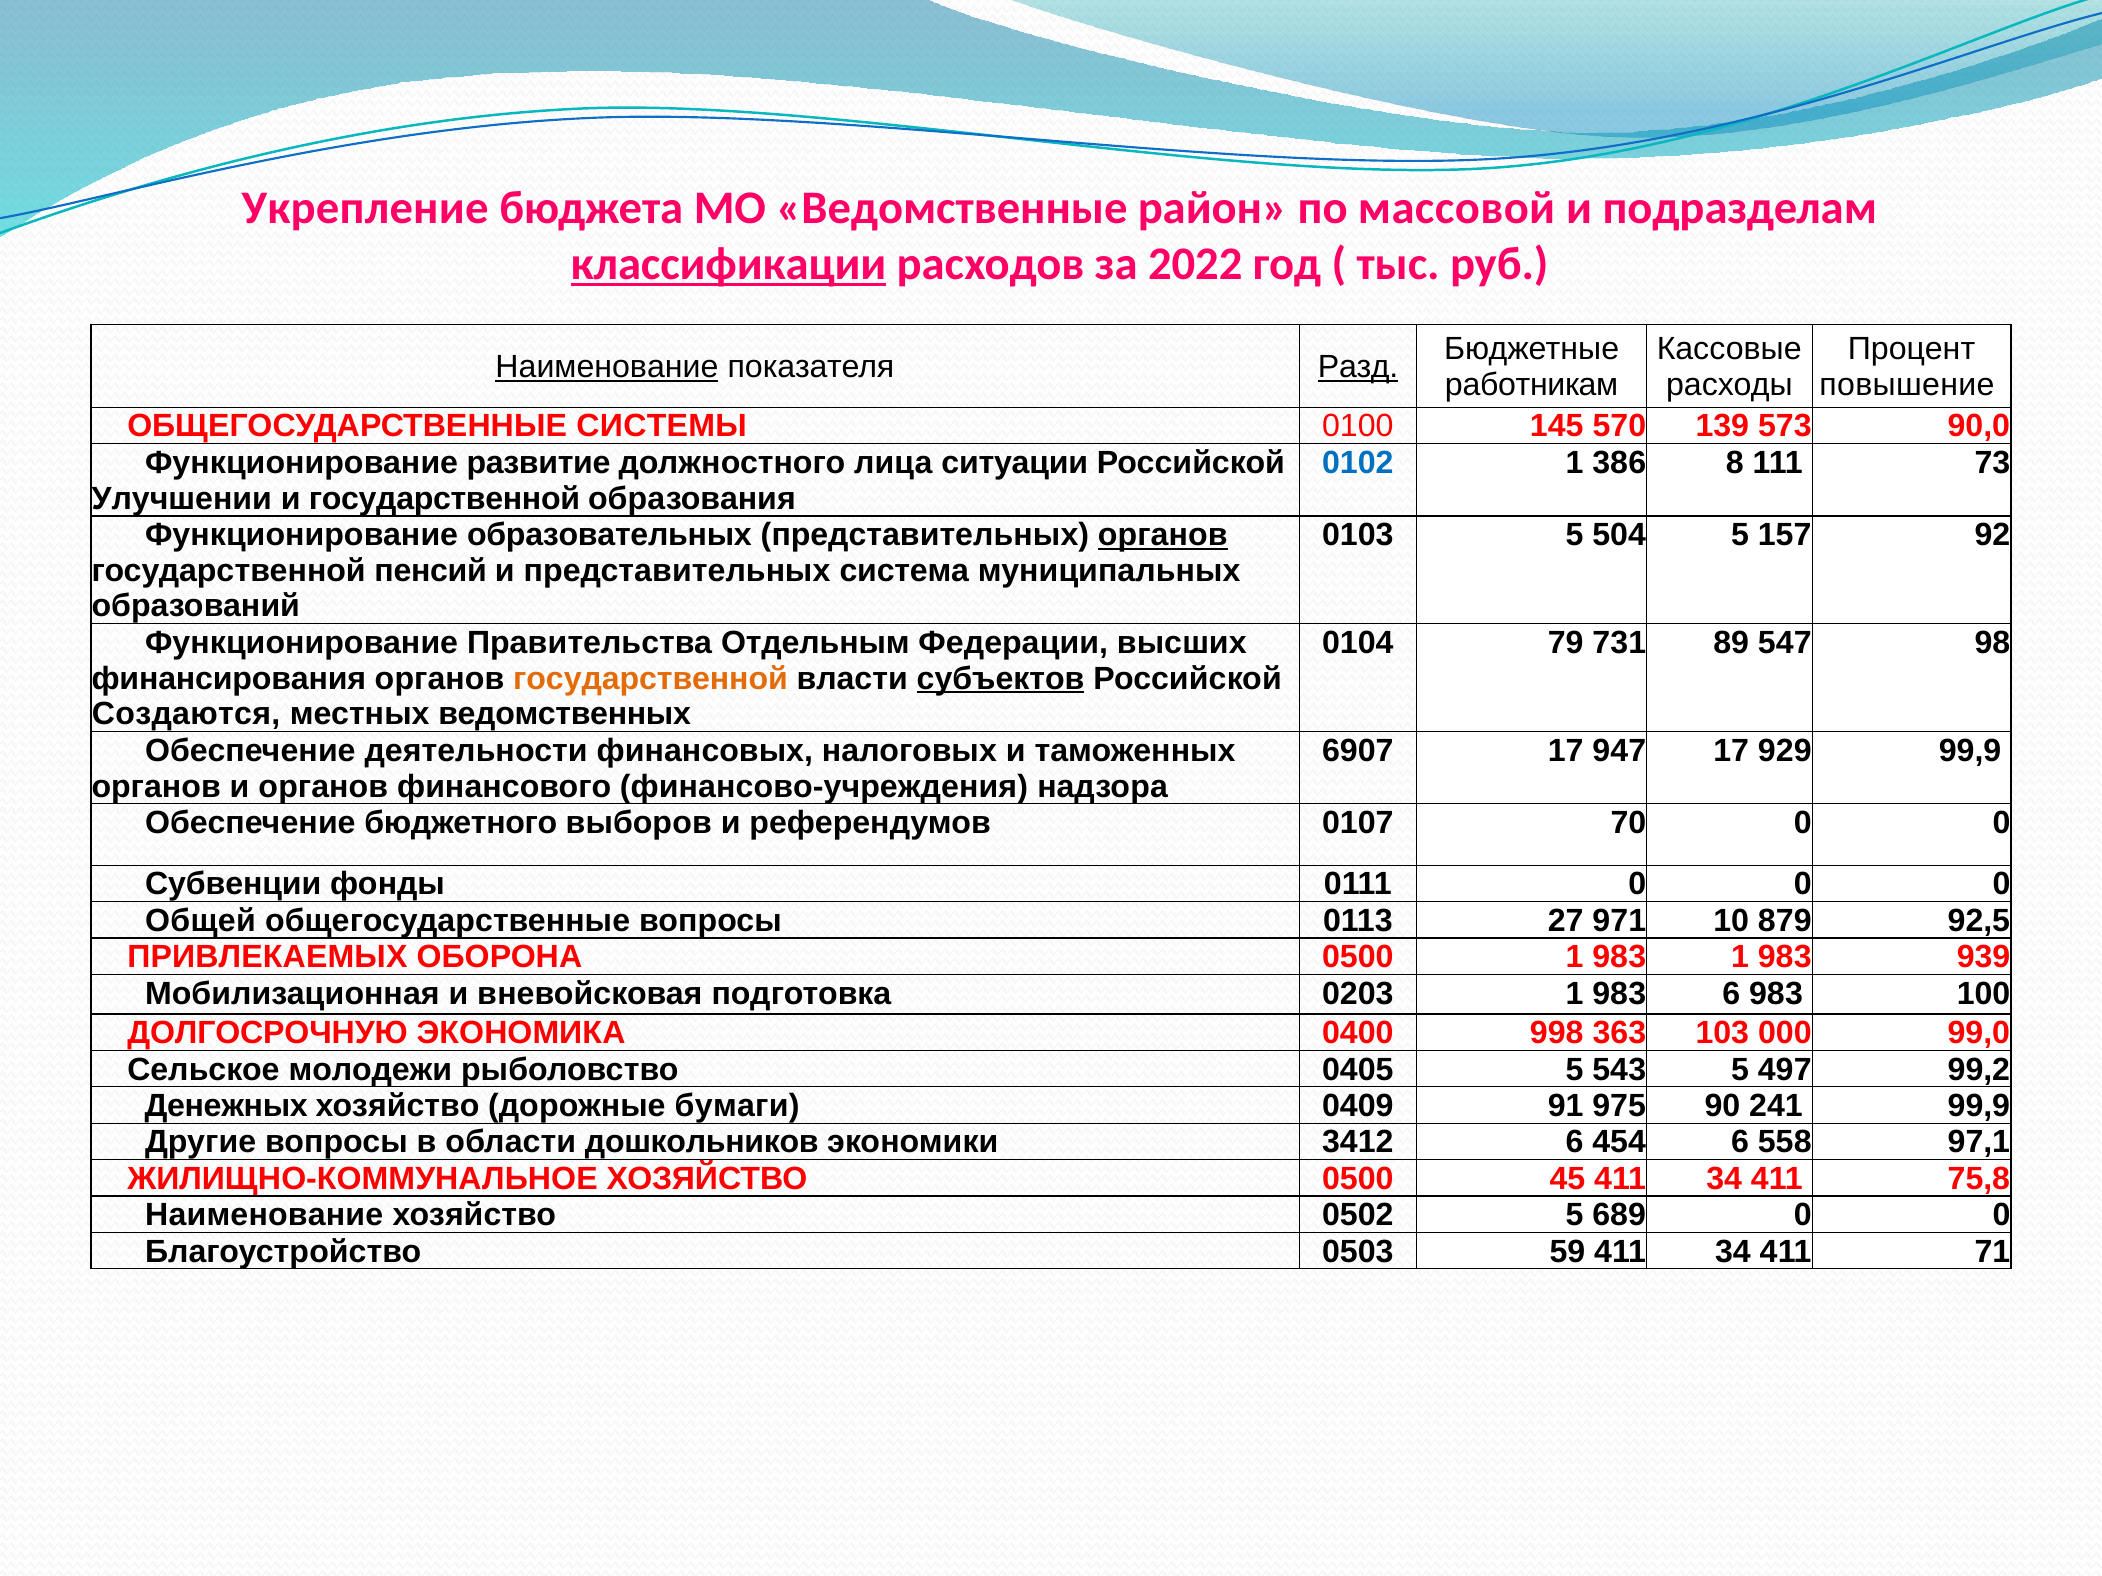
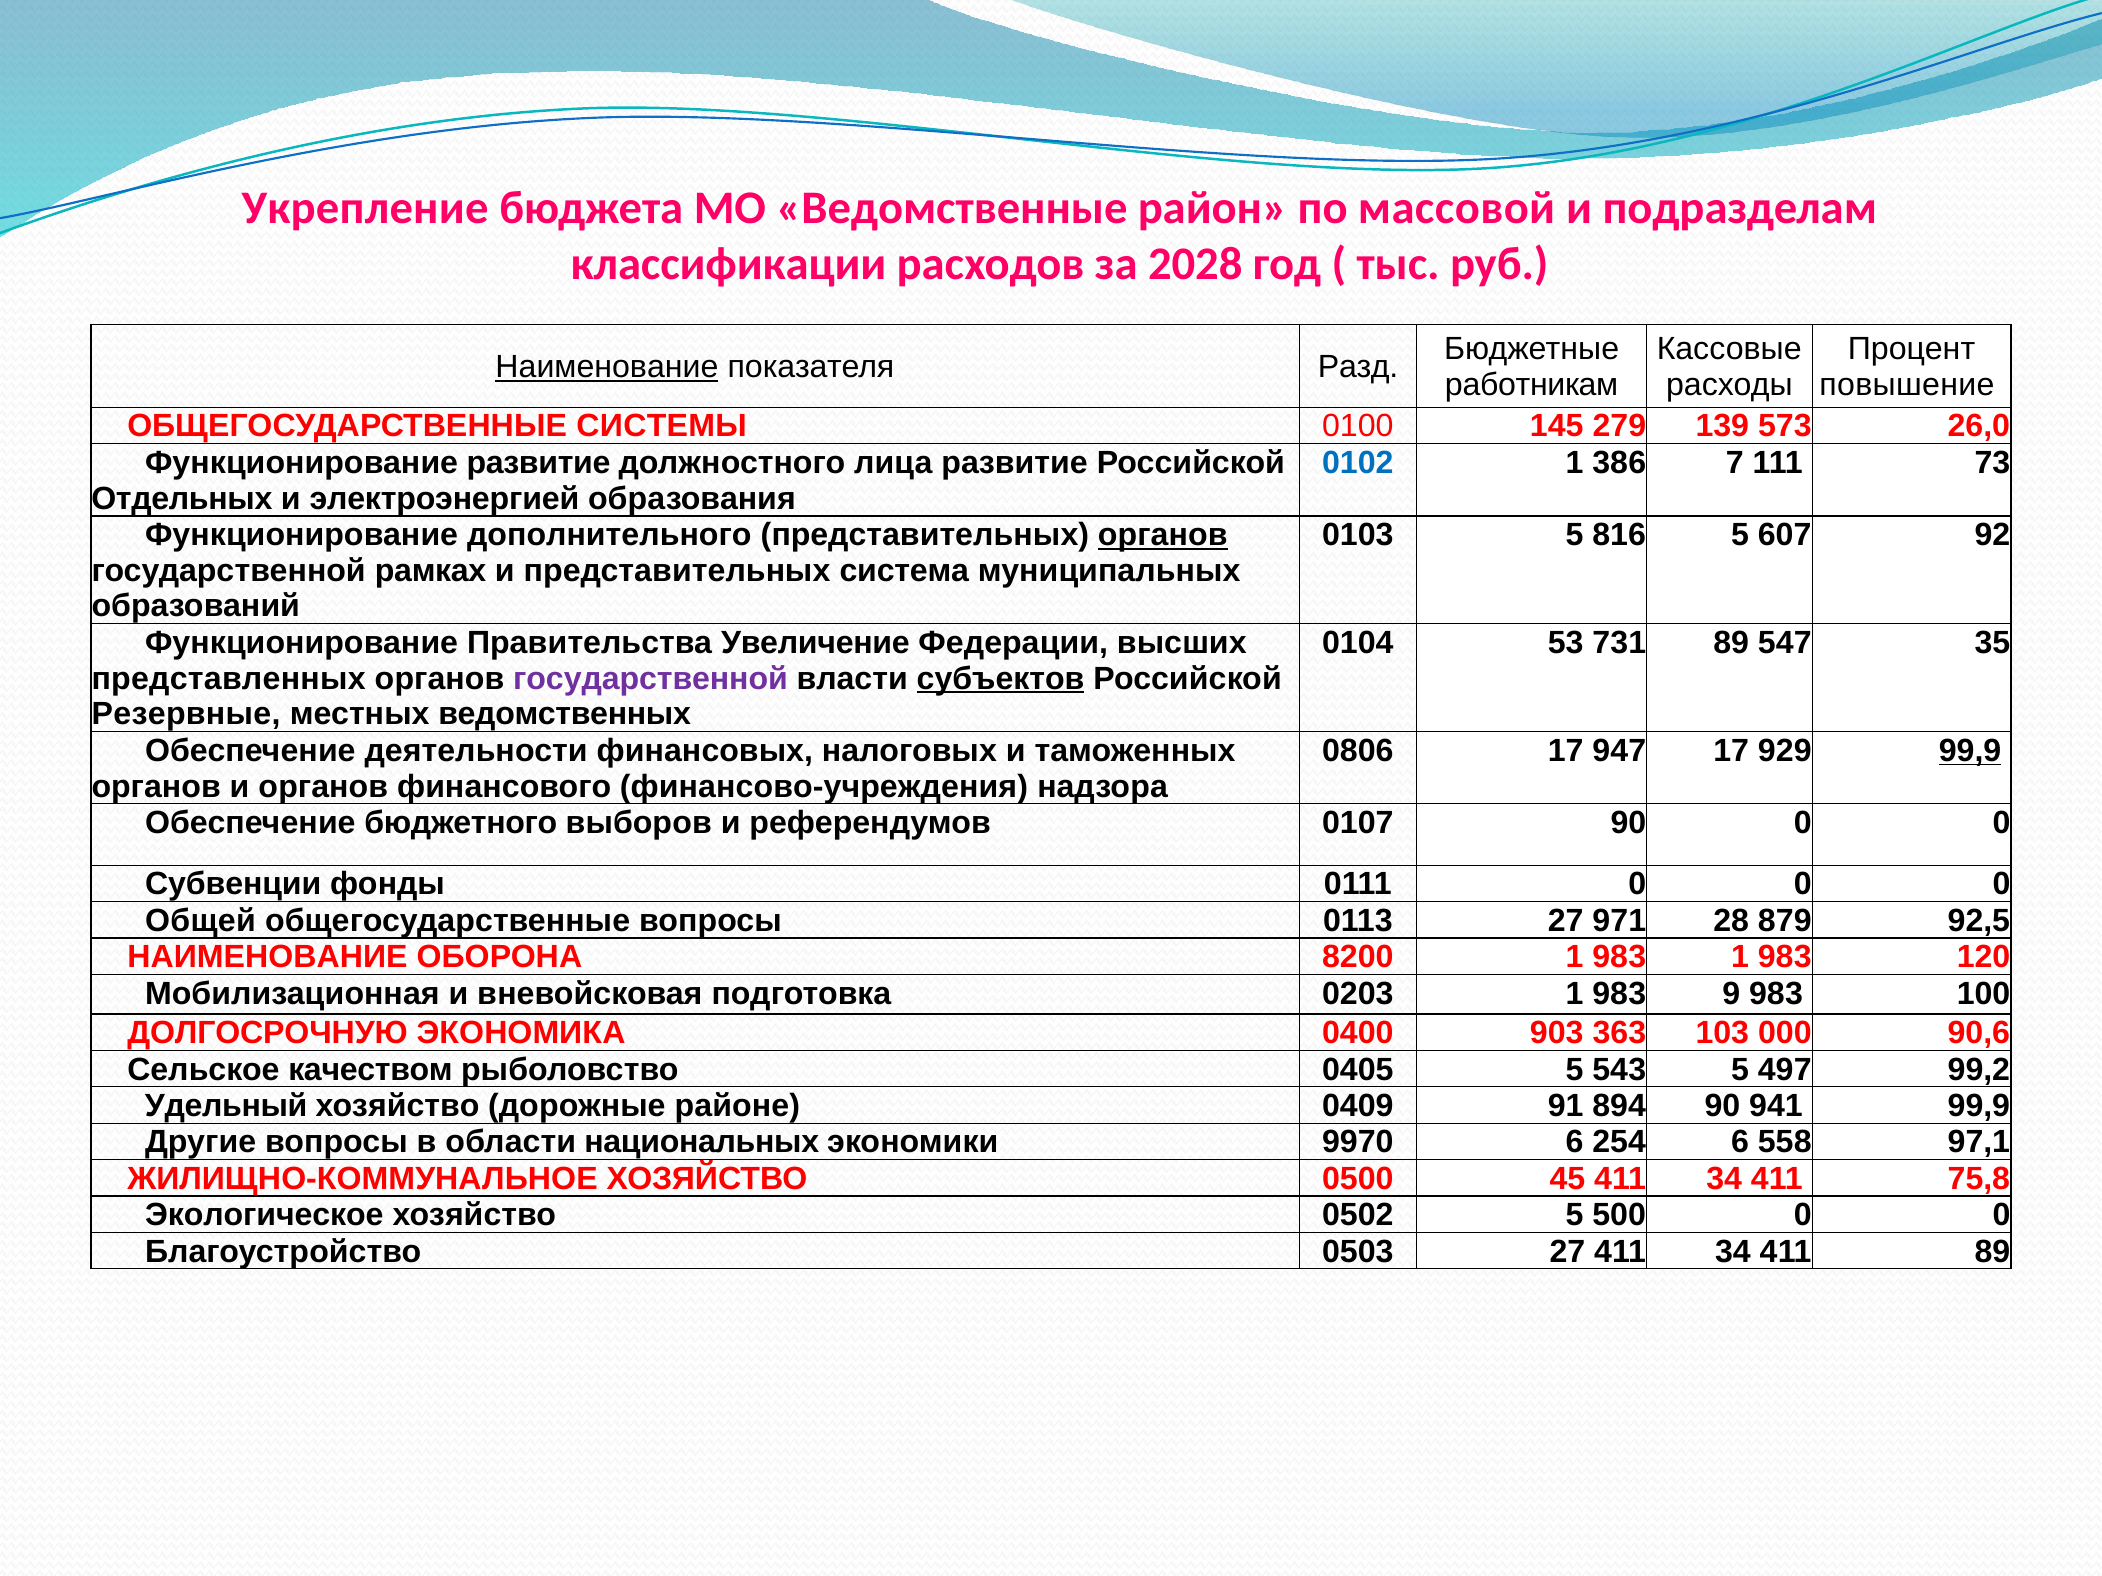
классификации underline: present -> none (729, 264)
2022: 2022 -> 2028 (1195, 264)
Разд underline: present -> none (1358, 367)
570: 570 -> 279 (1619, 427)
90,0: 90,0 -> 26,0 (1979, 427)
лица ситуации: ситуации -> развитие (1015, 463)
8: 8 -> 7 (1735, 463)
Улучшении: Улучшении -> Отдельных (182, 499)
и государственной: государственной -> электроэнергией (444, 499)
образовательных: образовательных -> дополнительного (609, 535)
504: 504 -> 816 (1619, 535)
157: 157 -> 607 (1785, 535)
пенсий: пенсий -> рамках (431, 571)
Отдельным: Отдельным -> Увеличение (815, 643)
79: 79 -> 53 (1566, 643)
98: 98 -> 35 (1992, 643)
финансирования: финансирования -> представленных (229, 679)
государственной colour: orange -> purple (650, 679)
Создаются: Создаются -> Резервные (186, 715)
6907: 6907 -> 0806 (1358, 751)
99,9 underline: none -> present (1970, 751)
0107 70: 70 -> 90 (1628, 823)
10: 10 -> 28 (1731, 921)
ПРИВЛЕКАЕМЫХ: ПРИВЛЕКАЕМЫХ -> НАИМЕНОВАНИЕ (267, 957)
ОБОРОНА 0500: 0500 -> 8200 (1358, 957)
939: 939 -> 120 (1984, 957)
983 6: 6 -> 9 (1731, 994)
998: 998 -> 903 (1557, 1033)
99,0: 99,0 -> 90,6 (1979, 1033)
молодежи: молодежи -> качеством (370, 1070)
Денежных: Денежных -> Удельный (226, 1106)
бумаги: бумаги -> районе (737, 1106)
975: 975 -> 894 (1619, 1106)
241: 241 -> 941 (1776, 1106)
дошкольников: дошкольников -> национальных (702, 1143)
3412: 3412 -> 9970 (1358, 1143)
454: 454 -> 254 (1619, 1143)
Наименование: Наименование -> Экологическое (264, 1215)
689: 689 -> 500 (1619, 1215)
0503 59: 59 -> 27 (1567, 1252)
411 71: 71 -> 89 (1992, 1252)
